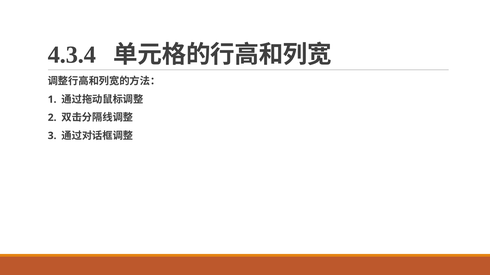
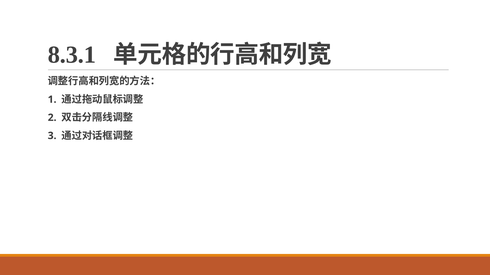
4.3.4: 4.3.4 -> 8.3.1 (72, 55)
